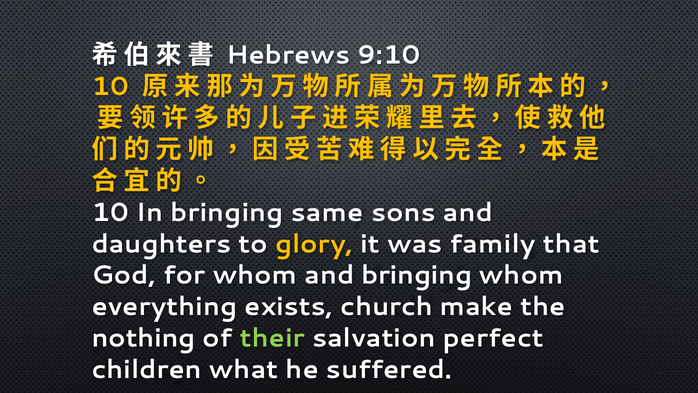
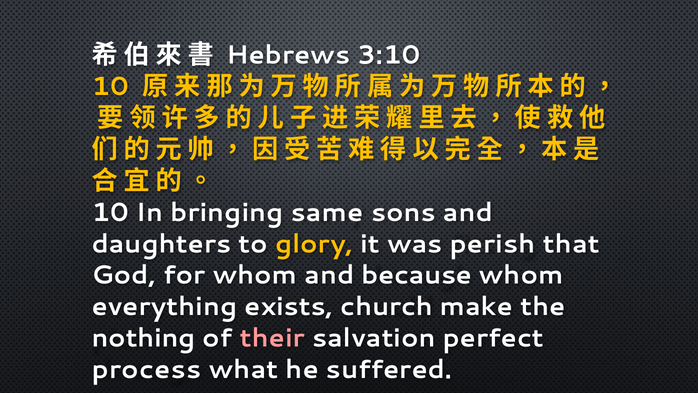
9:10: 9:10 -> 3:10 (389, 55)
family: family -> perish (493, 244)
and bringing: bringing -> because (417, 275)
their colour: light green -> pink (272, 338)
children: children -> process (146, 369)
